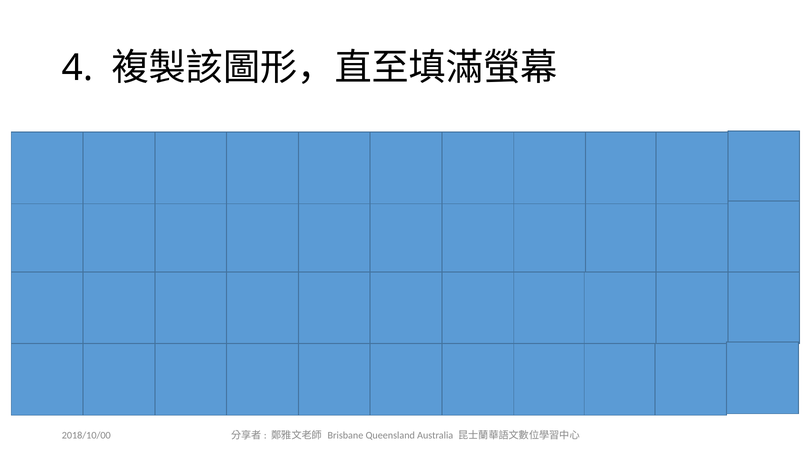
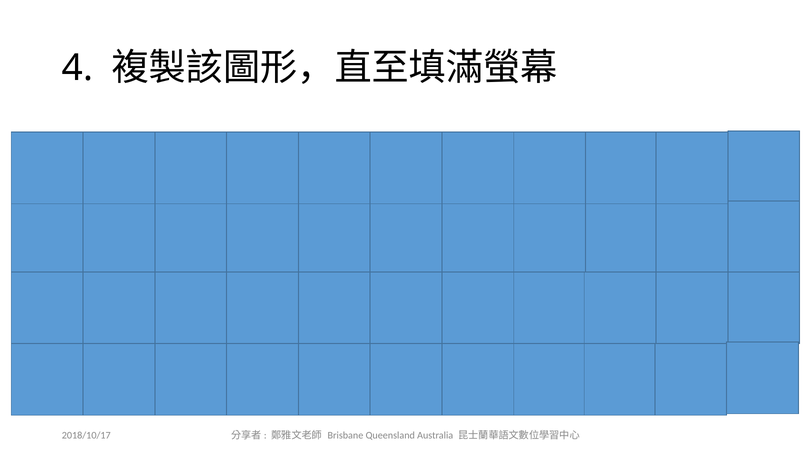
2018/10/00: 2018/10/00 -> 2018/10/17 (86, 436)
